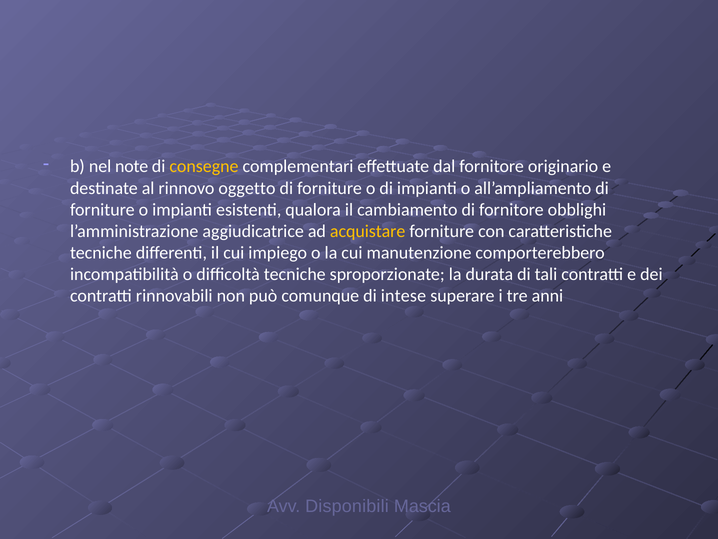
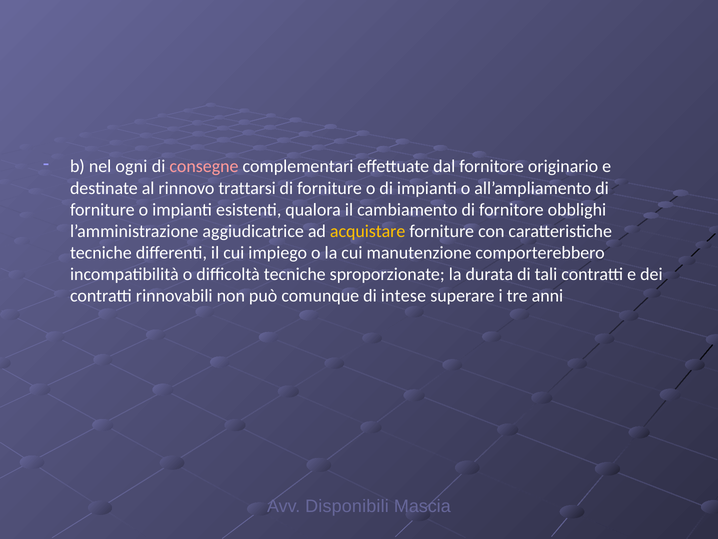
note: note -> ogni (131, 166)
consegne colour: yellow -> pink (204, 166)
oggetto: oggetto -> trattarsi (247, 188)
